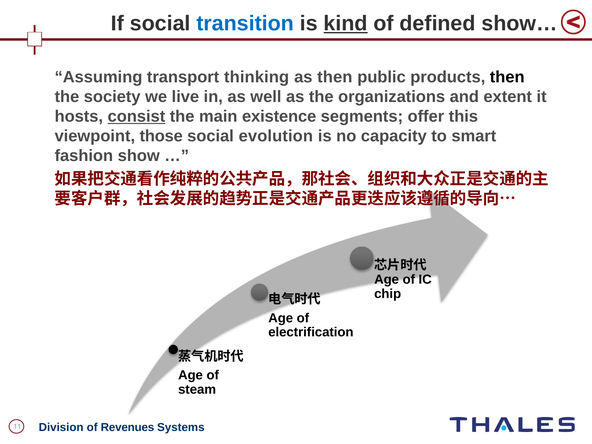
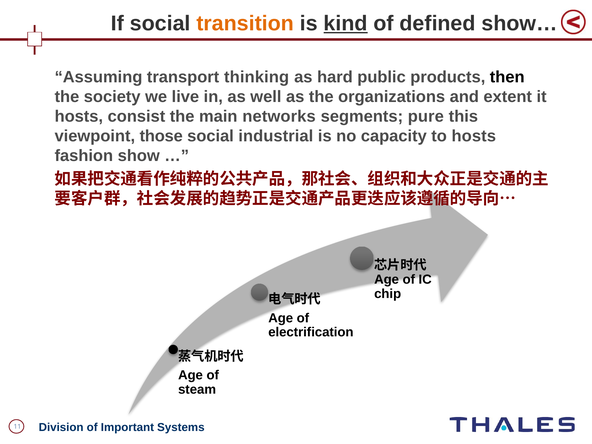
transition colour: blue -> orange (245, 23)
as then: then -> hard (335, 77)
consist underline: present -> none (136, 116)
existence: existence -> networks (279, 116)
offer: offer -> pure (426, 116)
evolution: evolution -> industrial (276, 136)
to smart: smart -> hosts (474, 136)
Revenues: Revenues -> Important (127, 427)
